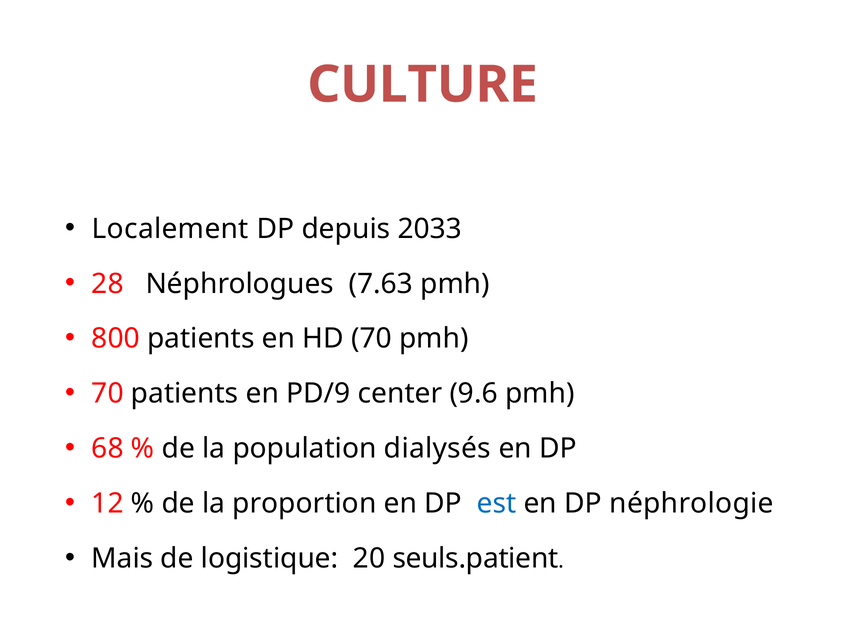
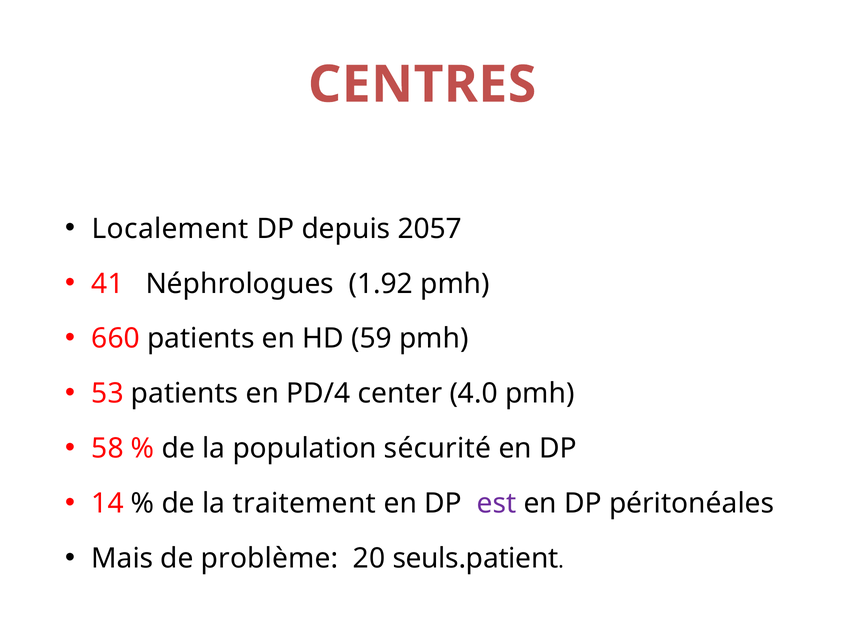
CULTURE: CULTURE -> CENTRES (422, 85)
2033: 2033 -> 2057 (430, 229)
28: 28 -> 41 (108, 284)
7.63: 7.63 -> 1.92 (381, 284)
800: 800 -> 660 (116, 339)
HD 70: 70 -> 59 (372, 339)
70: 70 -> 53 (108, 393)
PD/9: PD/9 -> PD/4 (318, 393)
9.6: 9.6 -> 4.0 (474, 393)
68: 68 -> 58 (108, 448)
dialysés: dialysés -> sécurité (437, 448)
12: 12 -> 14 (108, 503)
proportion: proportion -> traitement (304, 503)
est colour: blue -> purple (496, 503)
néphrologie: néphrologie -> péritonéales (692, 503)
logistique: logistique -> problème (269, 558)
